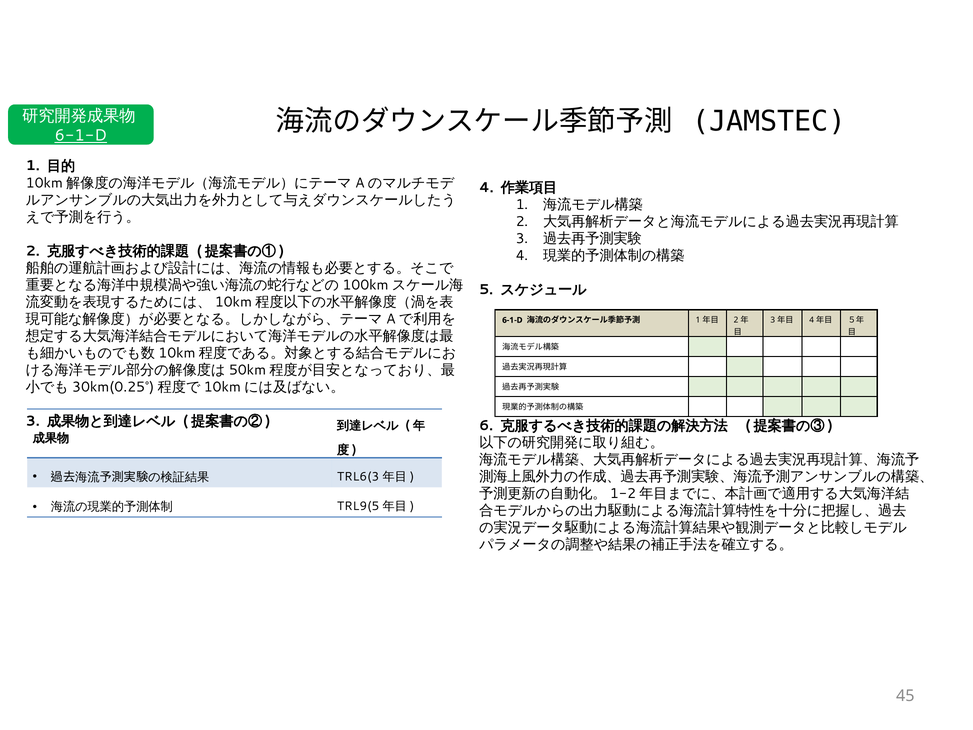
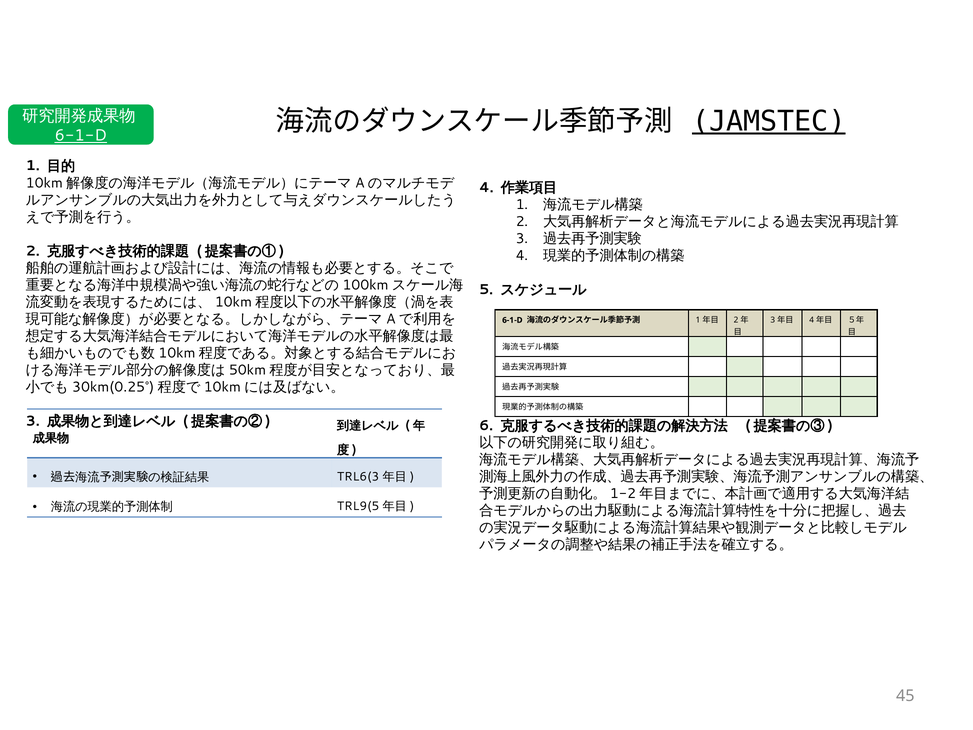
JAMSTEC underline: none -> present (769, 121)
